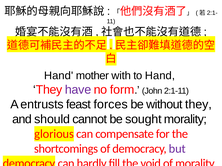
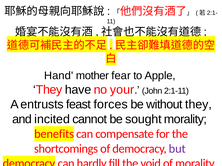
with: with -> fear (121, 76)
to Hand: Hand -> Apple (160, 76)
have colour: purple -> black (78, 90)
form: form -> your (122, 90)
should: should -> incited (52, 119)
glorious: glorious -> benefits (54, 134)
